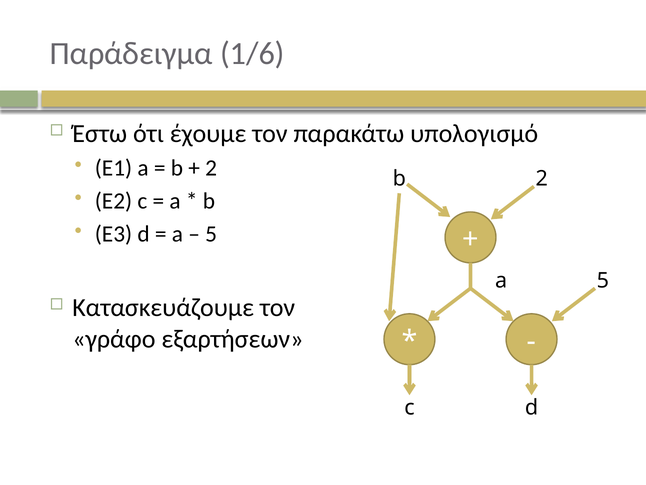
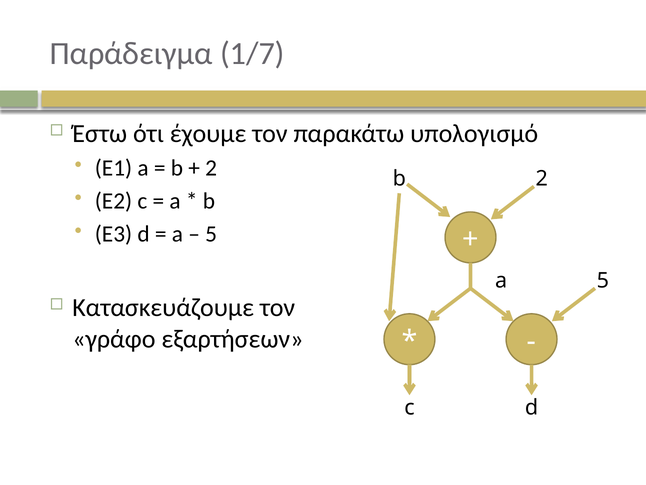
1/6: 1/6 -> 1/7 (252, 53)
